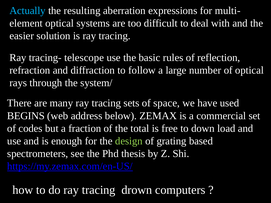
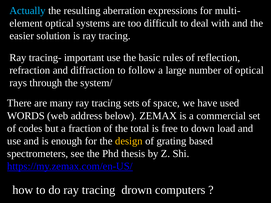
telescope: telescope -> important (84, 58)
BEGINS: BEGINS -> WORDS (26, 116)
design colour: light green -> yellow (129, 141)
